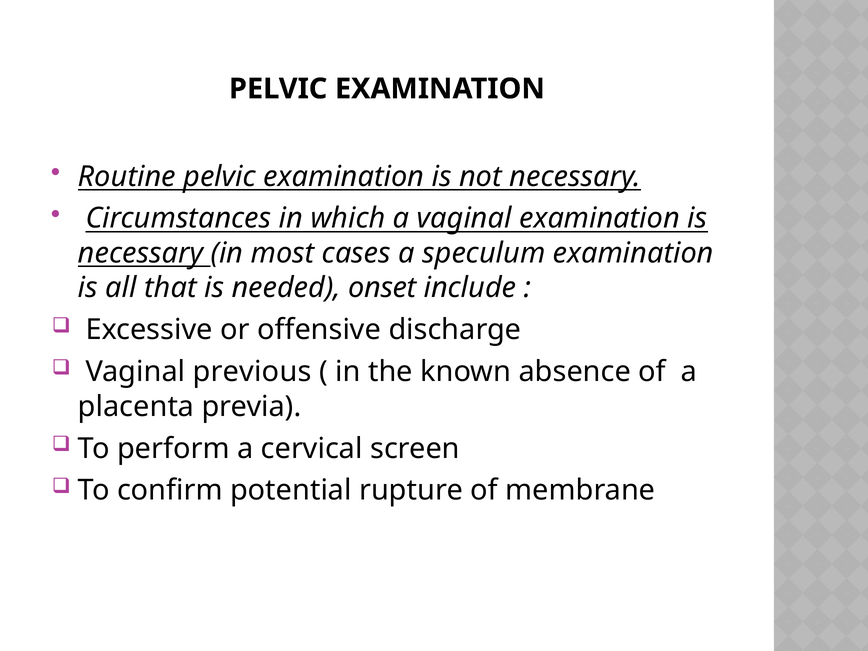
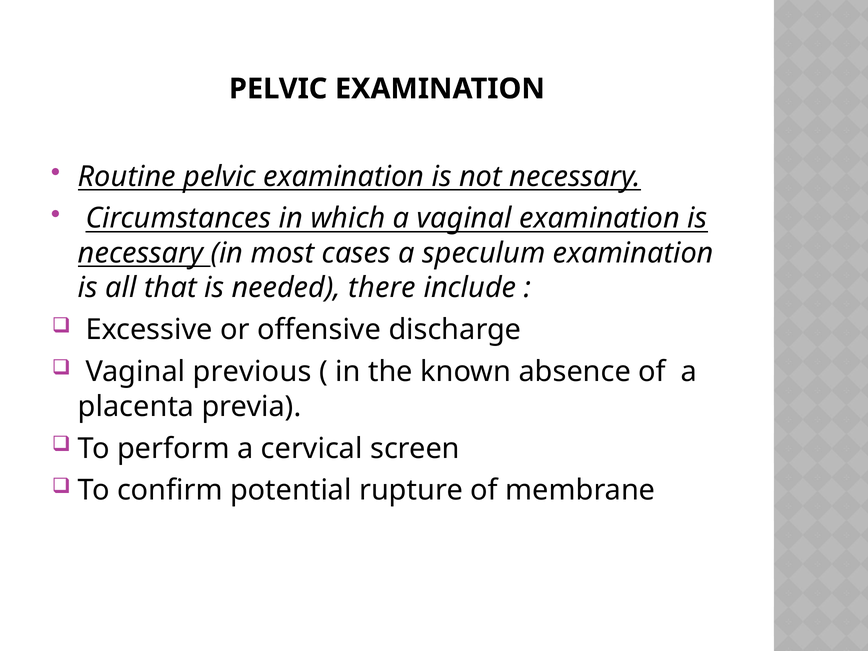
onset: onset -> there (382, 288)
